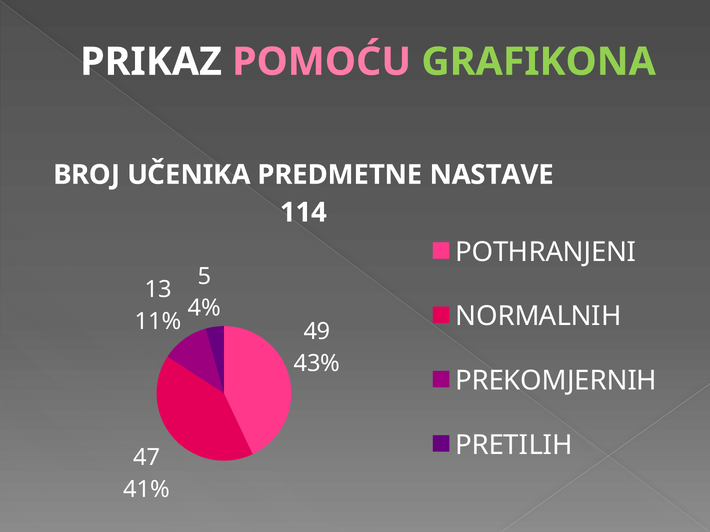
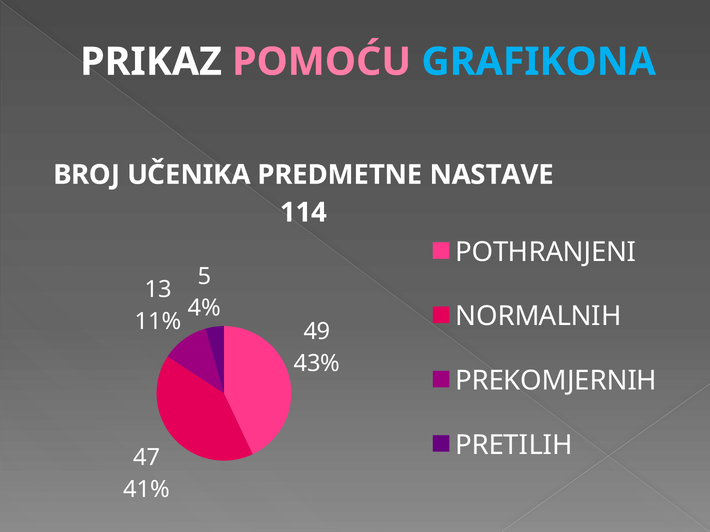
GRAFIKONA colour: light green -> light blue (539, 62)
